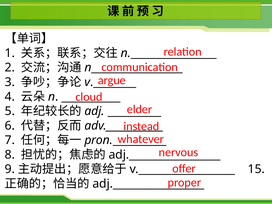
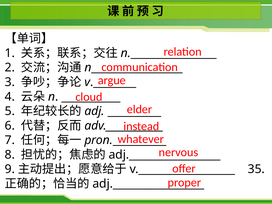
15: 15 -> 35 (256, 169)
